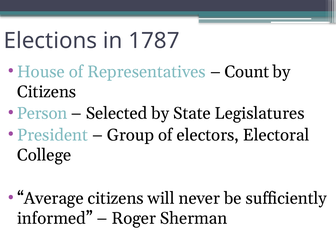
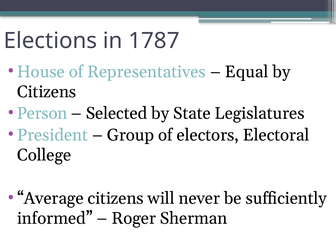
Count: Count -> Equal (247, 72)
